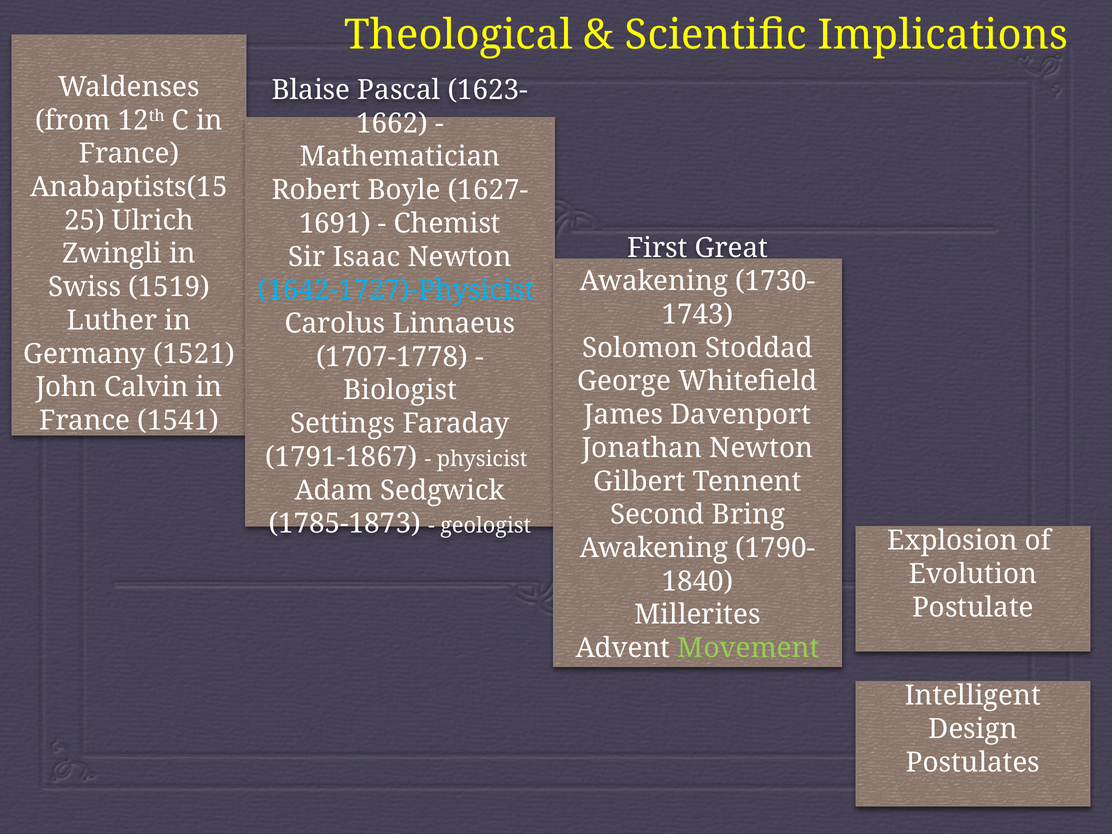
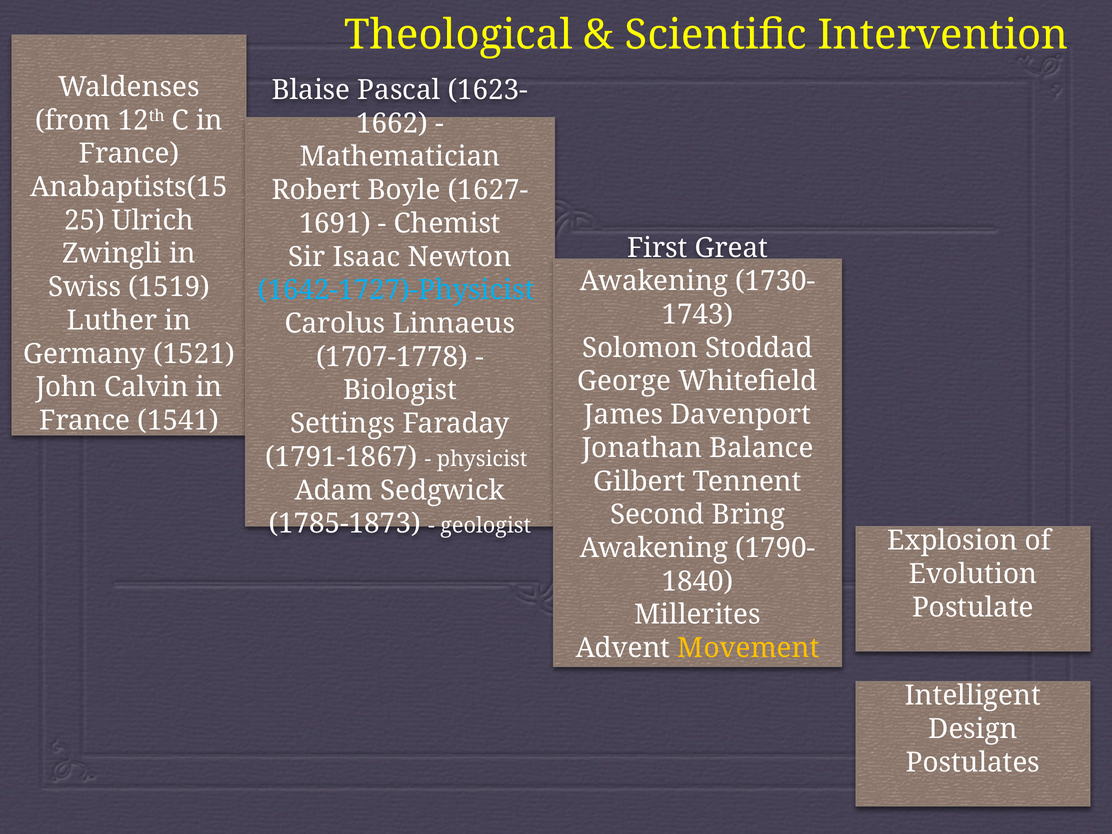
Implications: Implications -> Intervention (943, 35)
Jonathan Newton: Newton -> Balance (761, 448)
Movement colour: light green -> yellow (748, 648)
